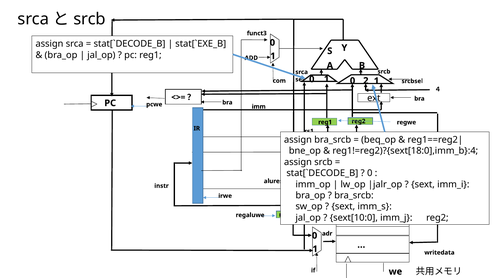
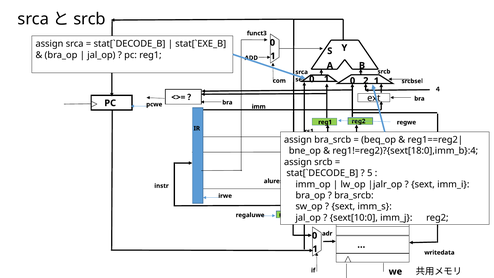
0: 0 -> 5 (370, 173)
